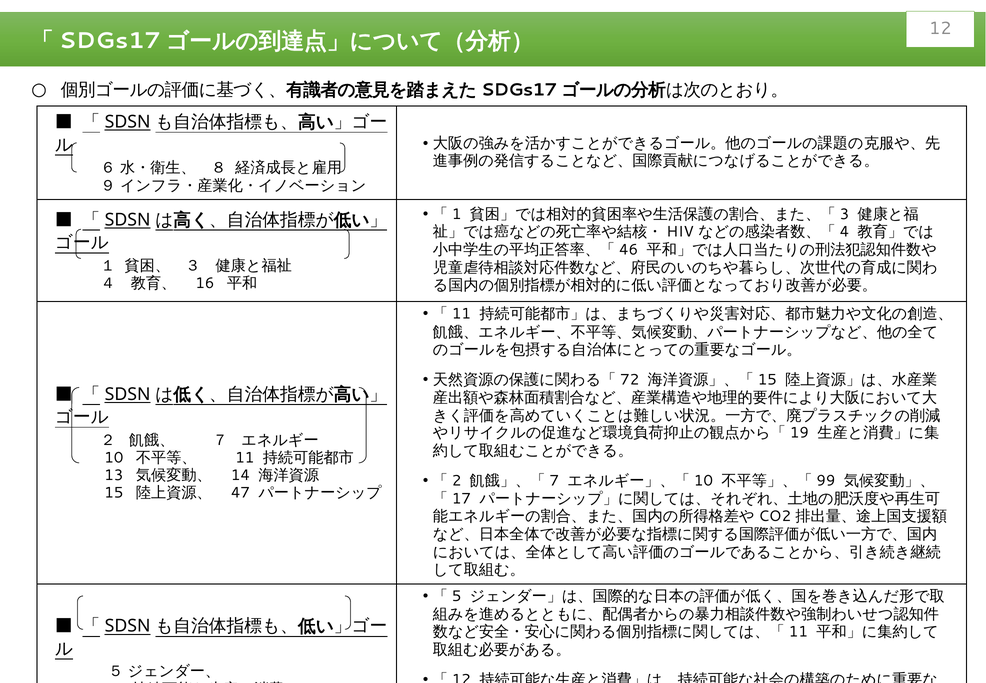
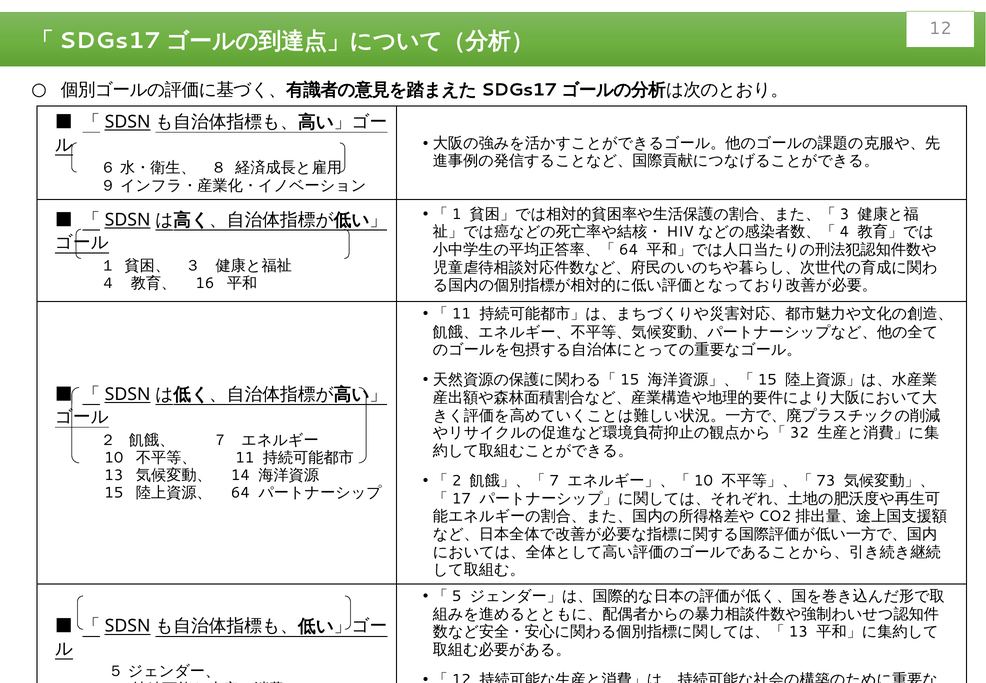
46: 46 -> 64 (629, 249)
72: 72 -> 15 (630, 380)
19: 19 -> 32 (799, 433)
99: 99 -> 73 (826, 481)
47: 47 -> 64 (240, 493)
11: 11 -> 13 (798, 631)
